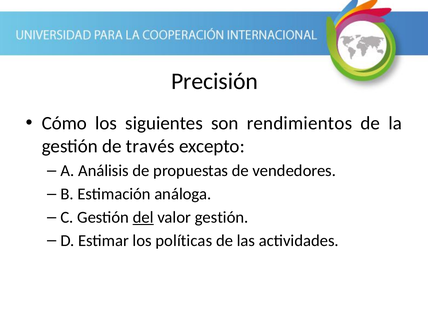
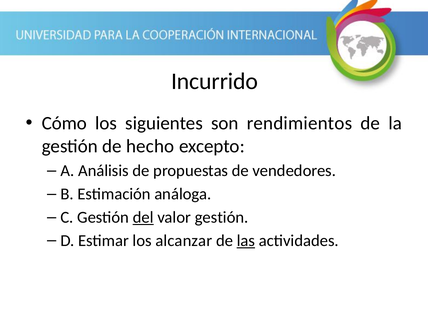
Precisión: Precisión -> Incurrido (215, 81)
través: través -> hecho (150, 146)
políticas: políticas -> alcanzar (184, 241)
las underline: none -> present (246, 241)
